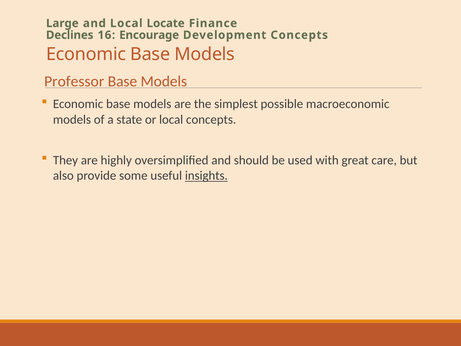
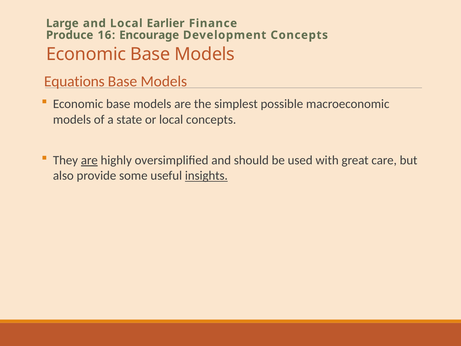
Locate: Locate -> Earlier (166, 23)
Declines: Declines -> Produce (70, 35)
Professor: Professor -> Equations (74, 81)
are underline: none -> present (89, 160)
